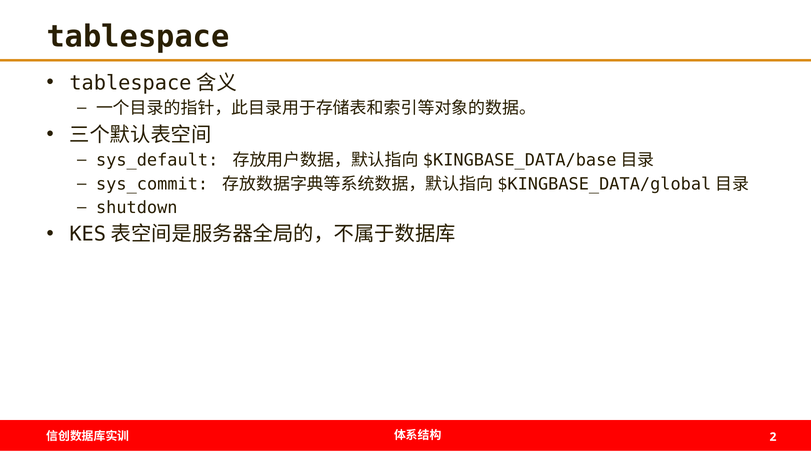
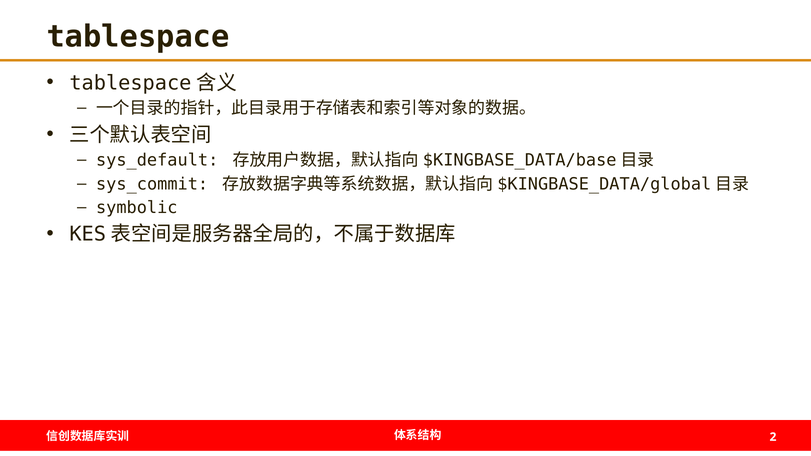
shutdown: shutdown -> symbolic (137, 208)
